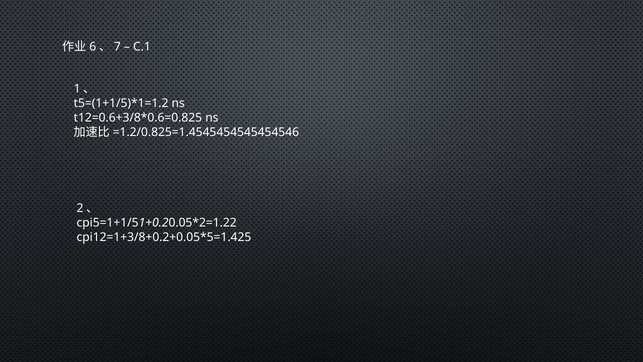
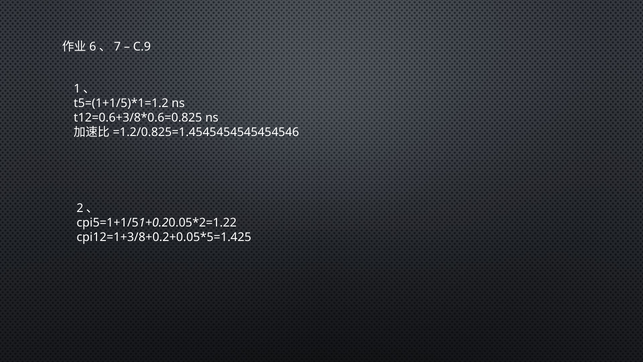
C.1: C.1 -> C.9 (142, 47)
